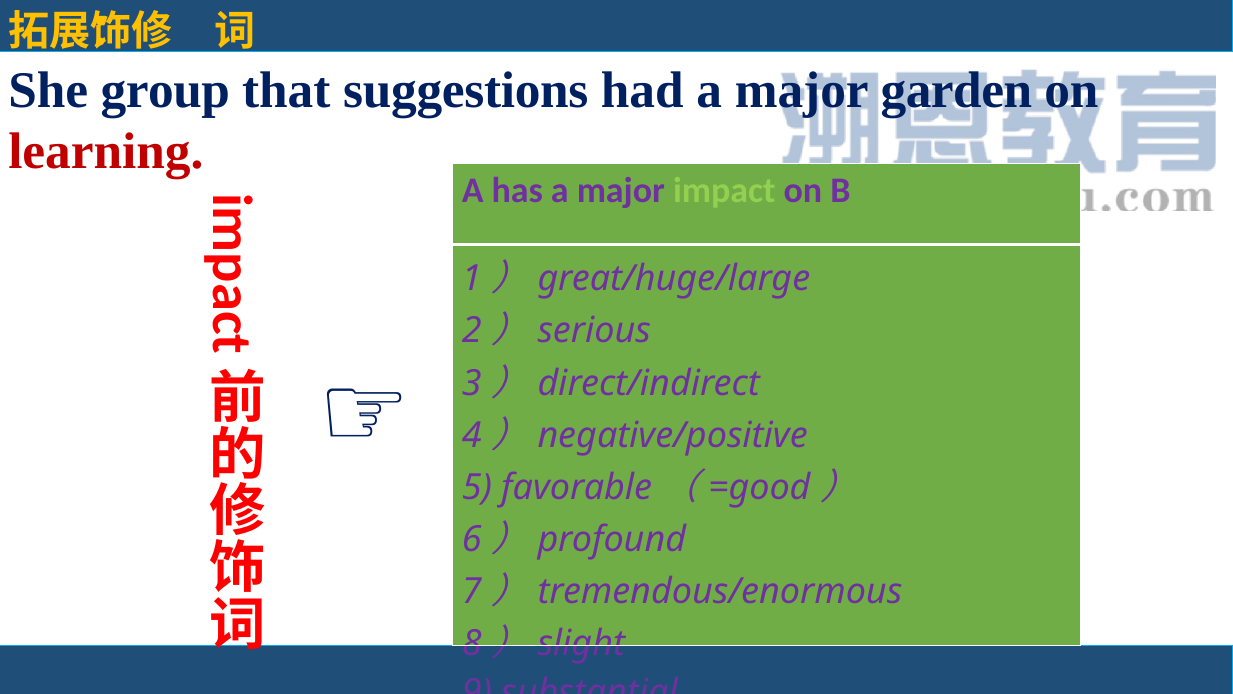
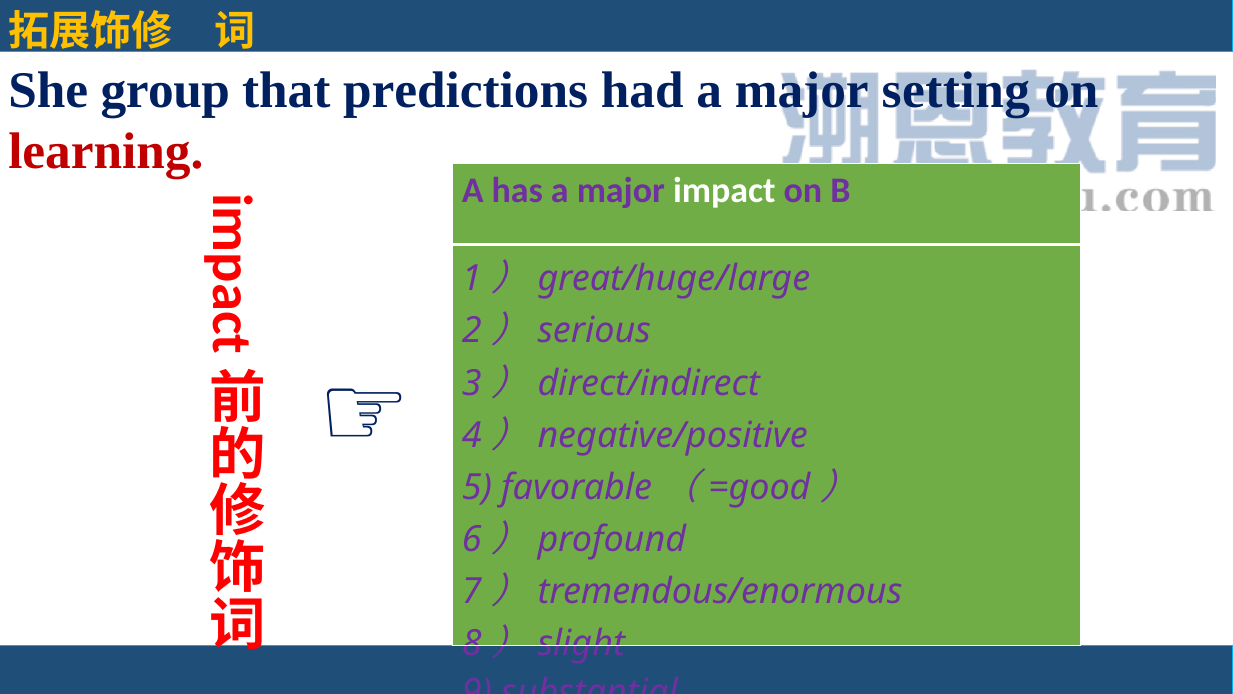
suggestions: suggestions -> predictions (466, 90)
garden: garden -> setting (956, 90)
impact colour: light green -> white (724, 190)
